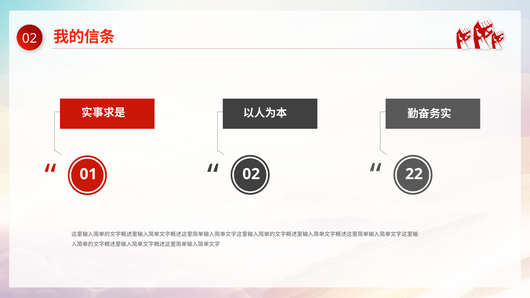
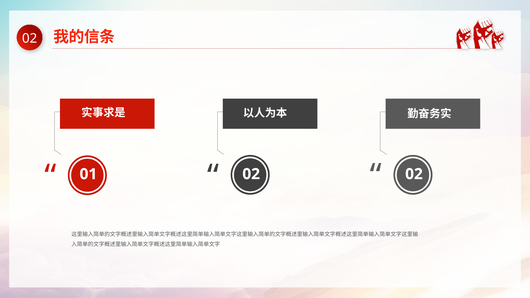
02 22: 22 -> 02 (414, 174)
